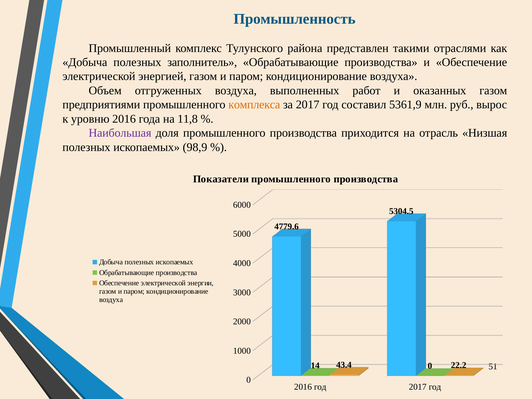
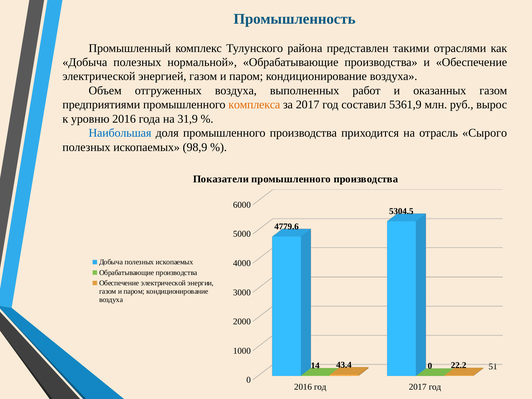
заполнитель: заполнитель -> нормальной (202, 62)
11,8: 11,8 -> 31,9 (188, 119)
Наибольшая colour: purple -> blue (120, 133)
Низшая: Низшая -> Сырого (485, 133)
